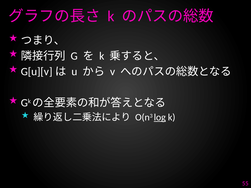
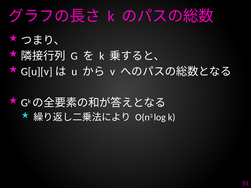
log underline: present -> none (160, 117)
